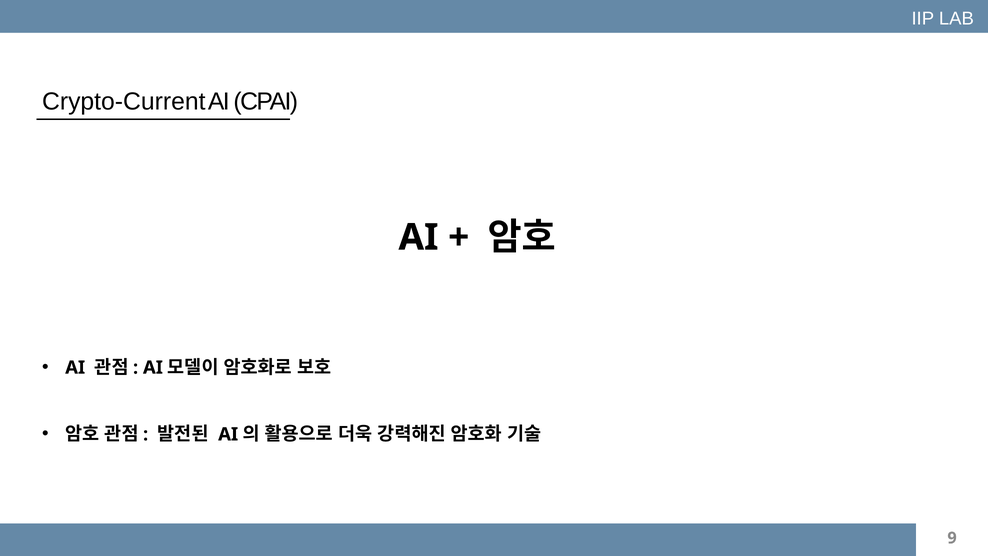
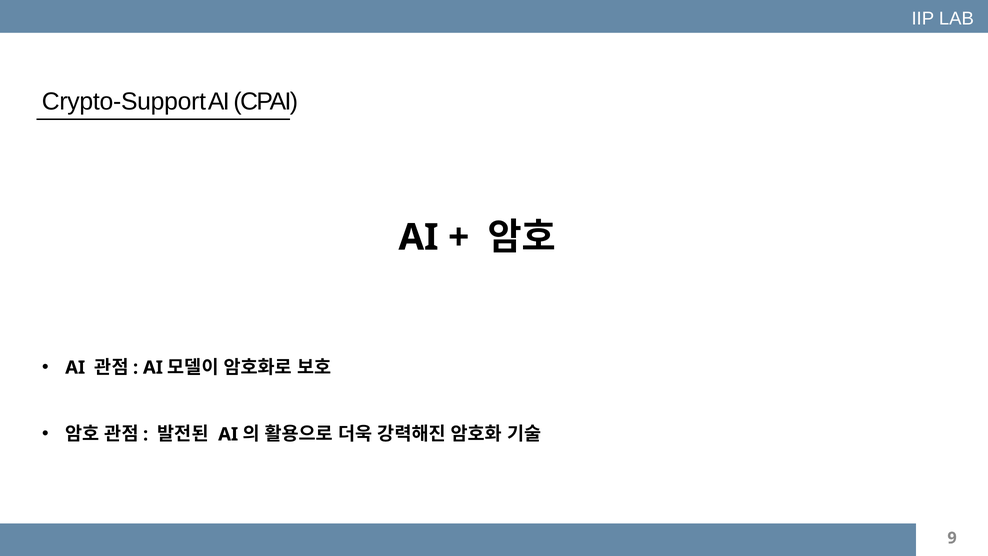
Crypto-Current: Crypto-Current -> Crypto-Support (124, 101)
